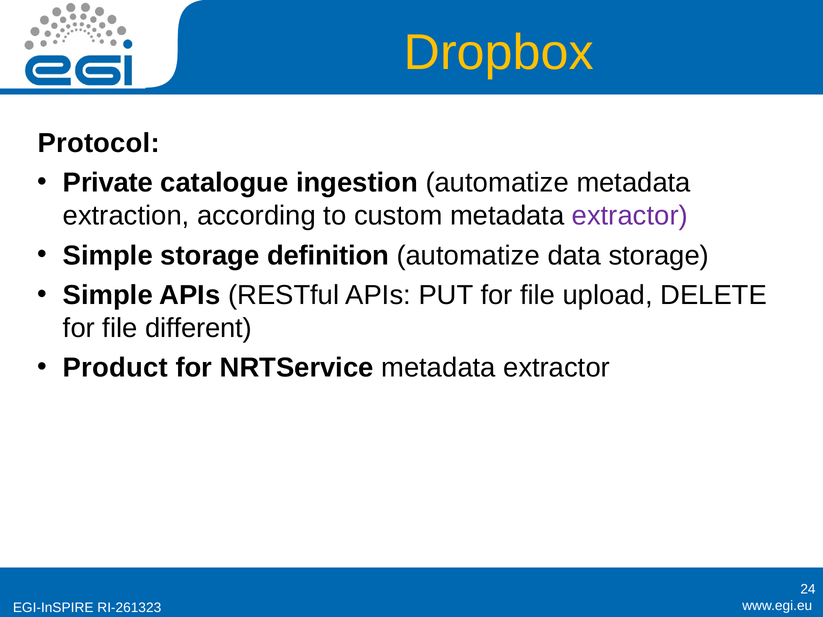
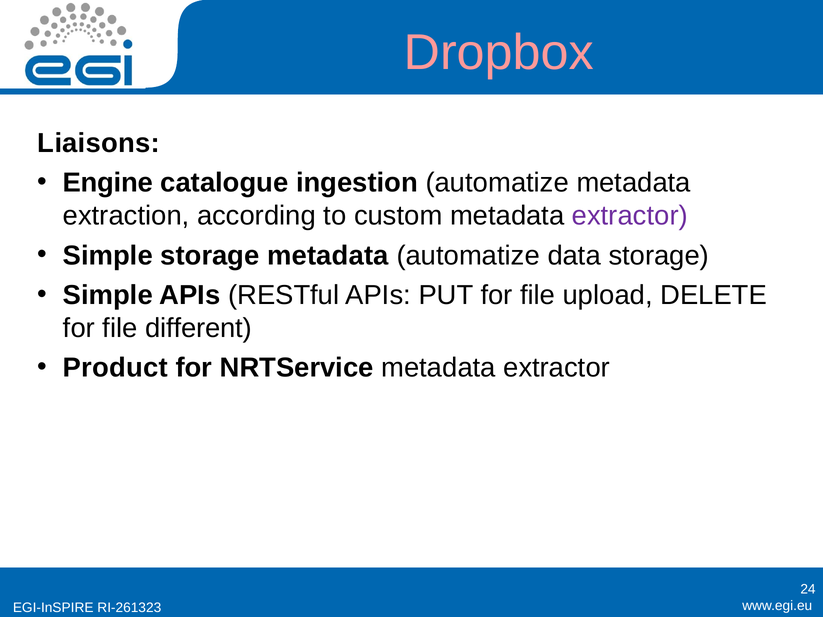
Dropbox colour: yellow -> pink (499, 53)
Protocol: Protocol -> Liaisons (99, 143)
Private: Private -> Engine (108, 183)
storage definition: definition -> metadata (328, 256)
